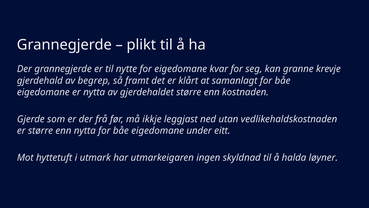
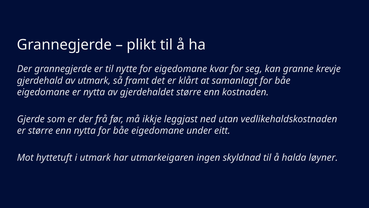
av begrep: begrep -> utmark (94, 80)
